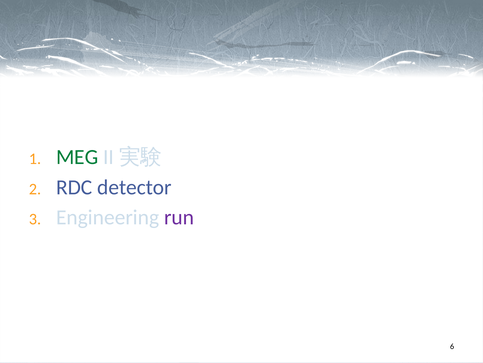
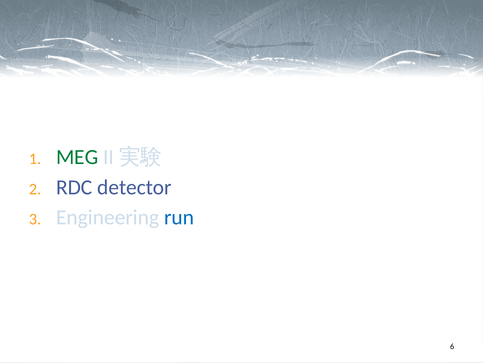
run colour: purple -> blue (179, 217)
